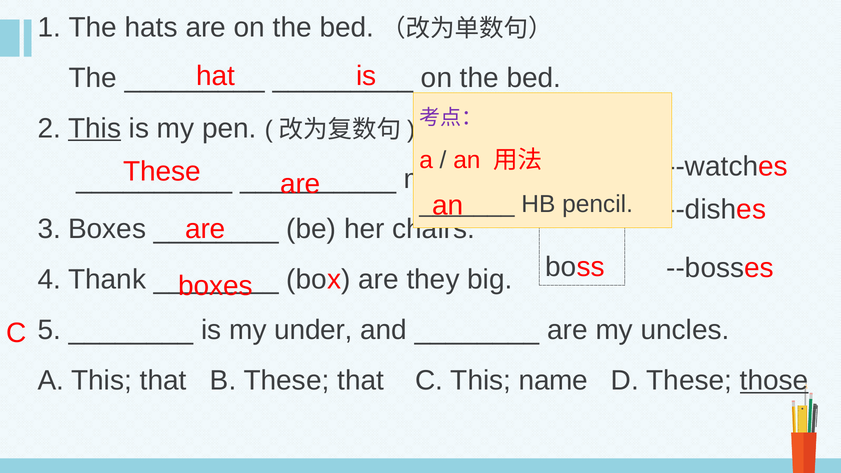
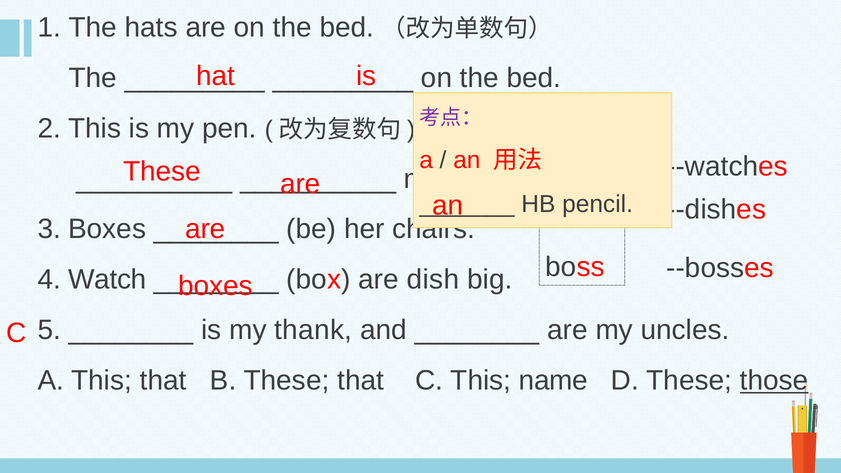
This underline: present -> none (95, 128)
4 Thank: Thank -> Watch (107, 280)
are they: they -> dish (433, 280)
under: under -> thank (313, 330)
